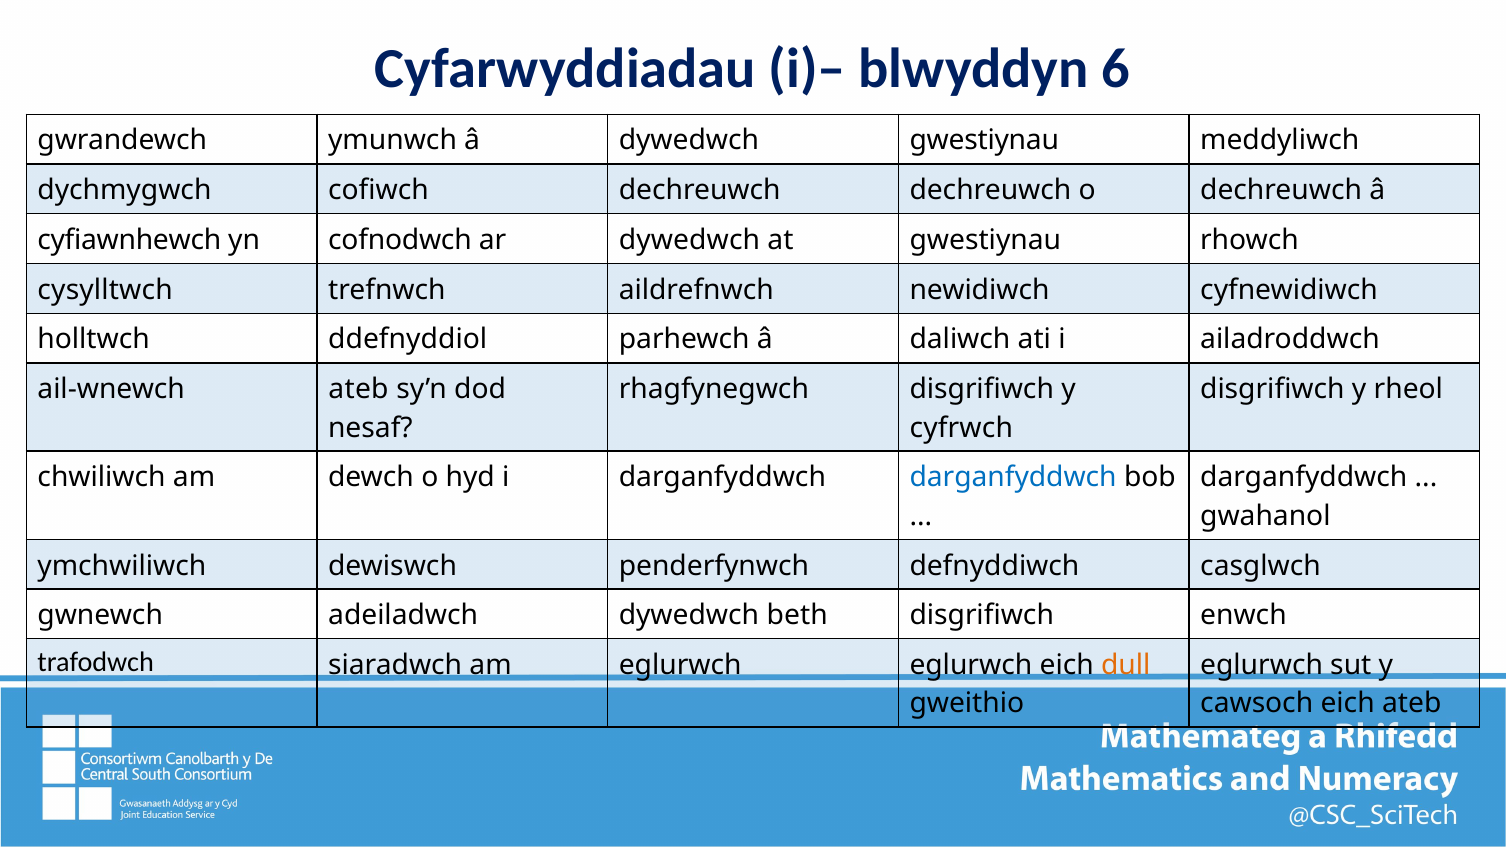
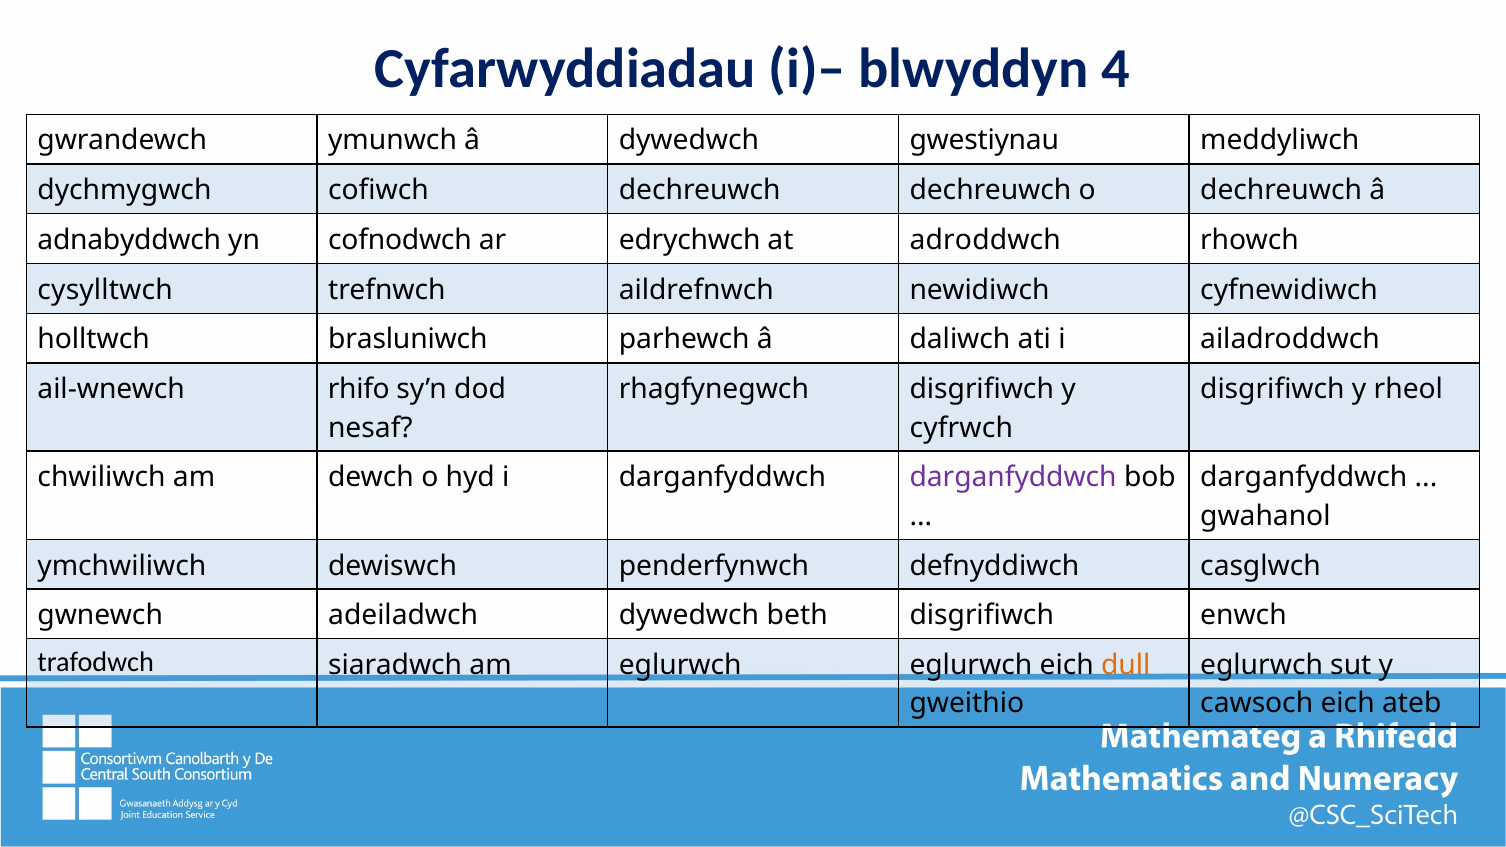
6: 6 -> 4 (1116, 69)
cyfiawnhewch: cyfiawnhewch -> adnabyddwch (129, 240)
ar dywedwch: dywedwch -> edrychwch (690, 240)
at gwestiynau: gwestiynau -> adroddwch (985, 240)
ddefnyddiol: ddefnyddiol -> brasluniwch (408, 340)
ail-wnewch ateb: ateb -> rhifo (359, 389)
darganfyddwch colour: blue -> purple (1013, 478)
